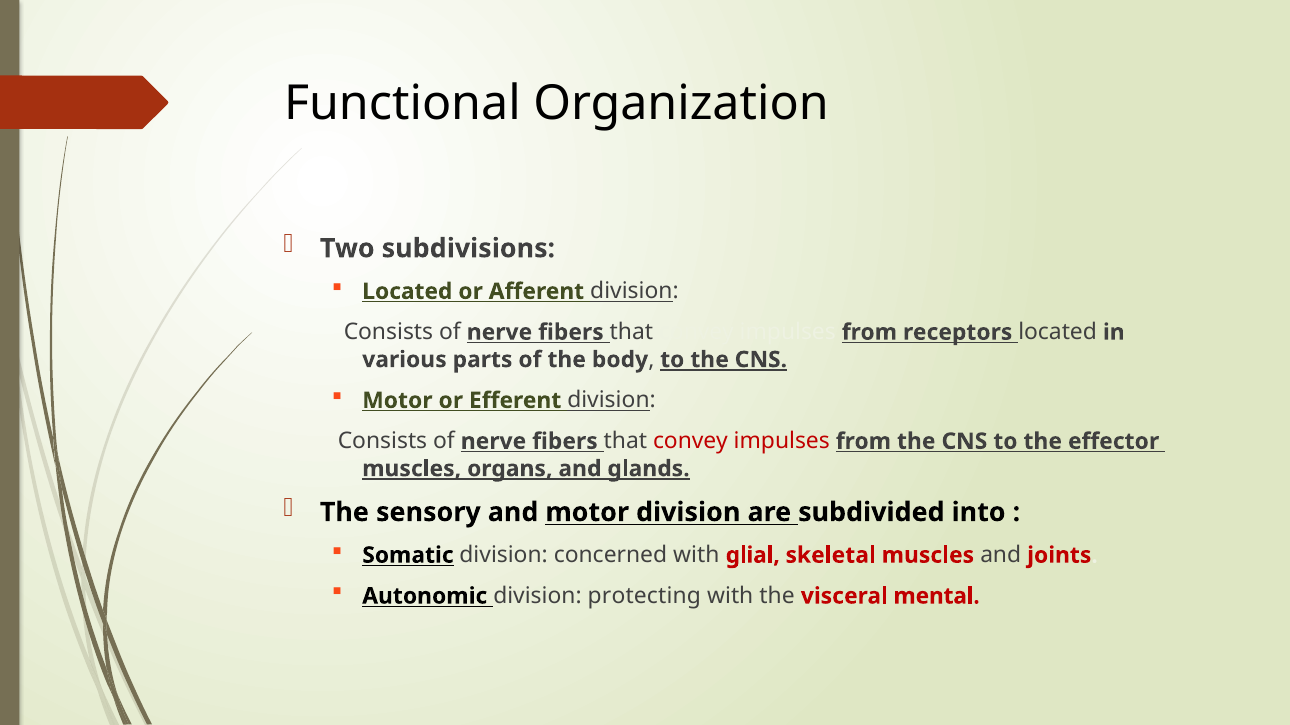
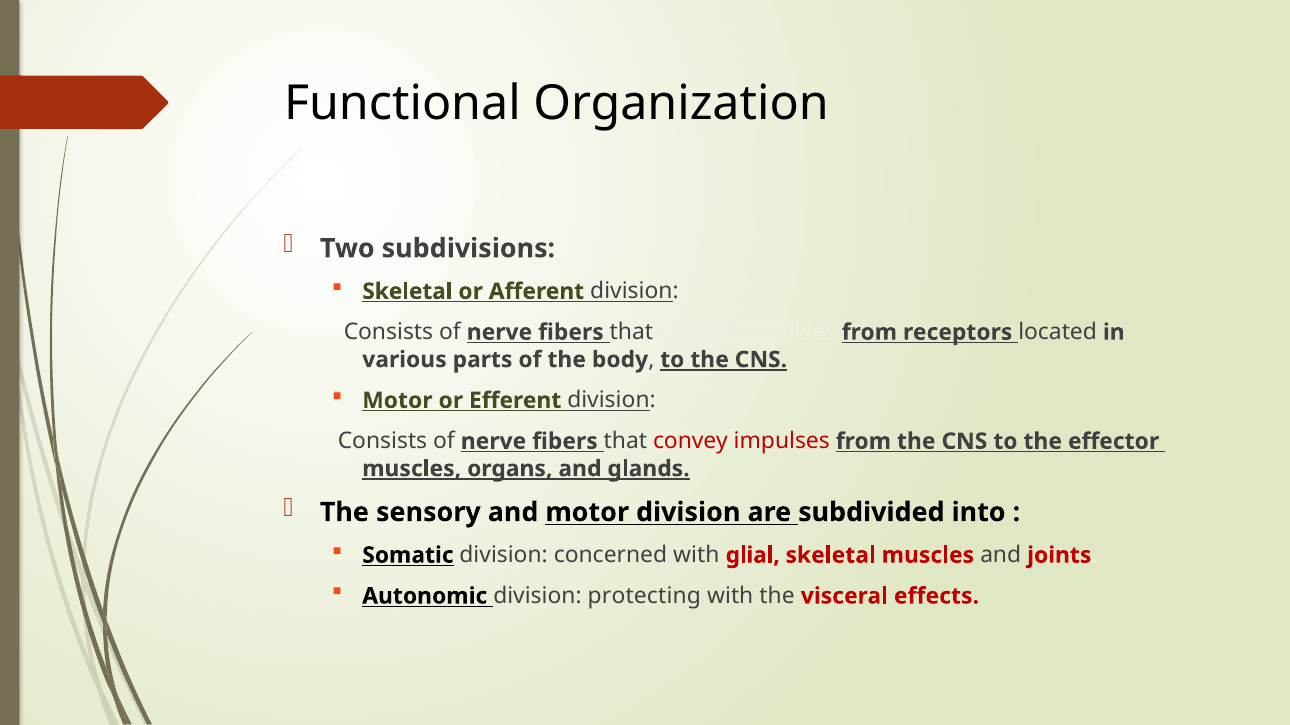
Located: Located -> Skeletal (407, 292)
mental: mental -> effects (936, 597)
